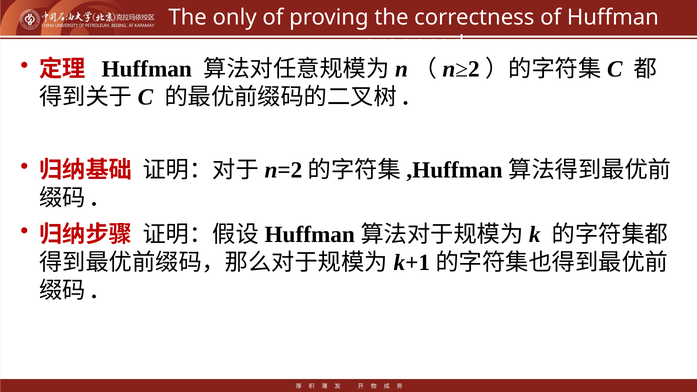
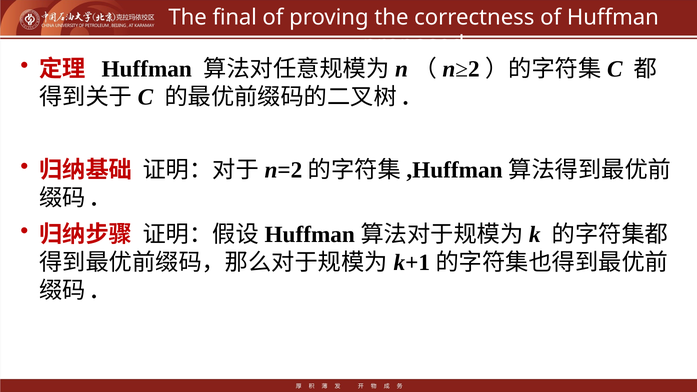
only: only -> final (235, 17)
